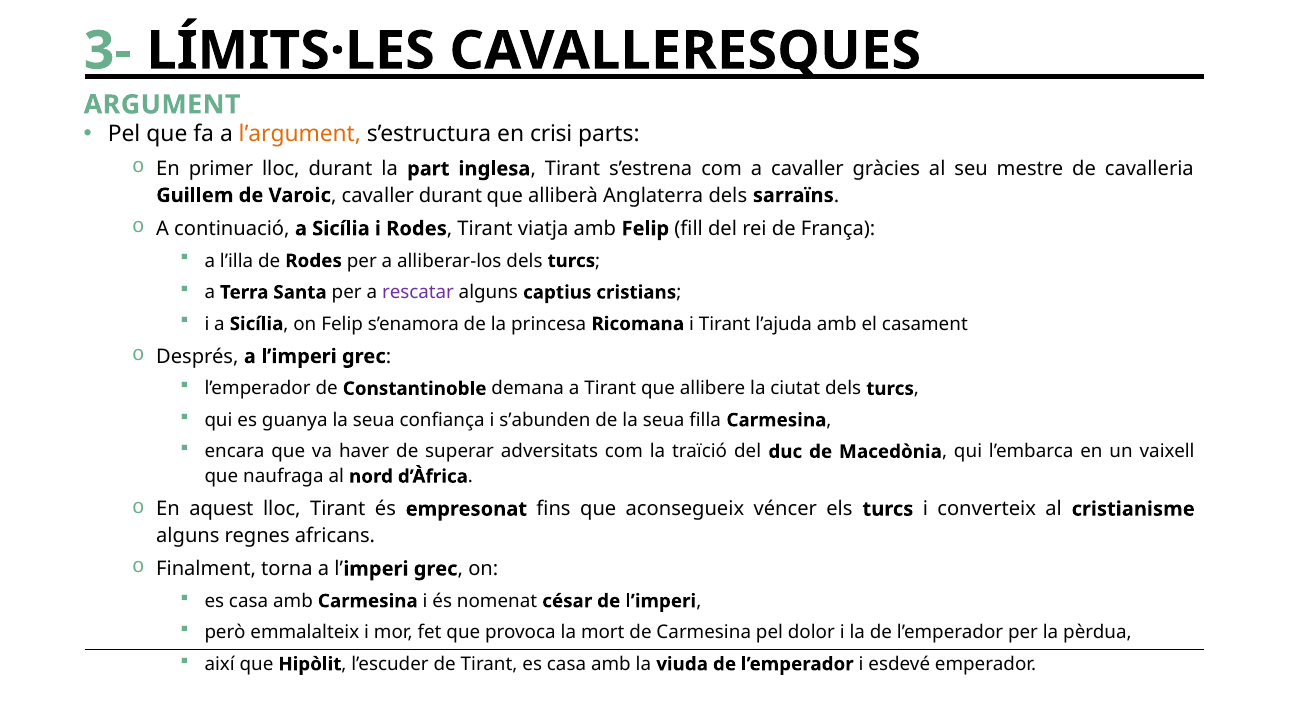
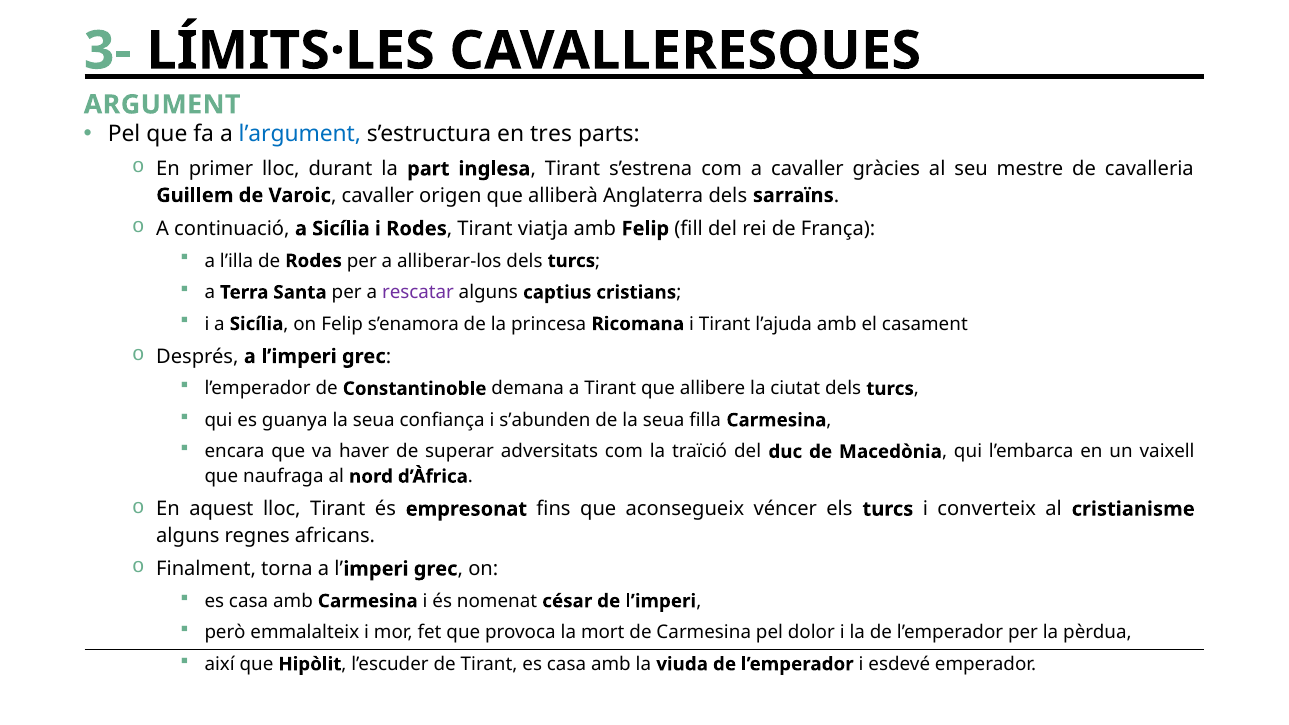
l’argument colour: orange -> blue (300, 134)
crisi: crisi -> tres (551, 134)
cavaller durant: durant -> origen (450, 195)
